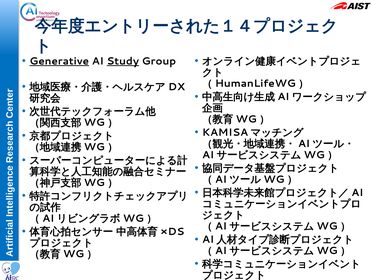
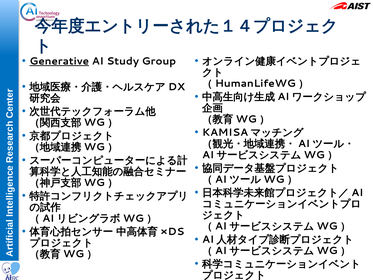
Study underline: present -> none (123, 61)
